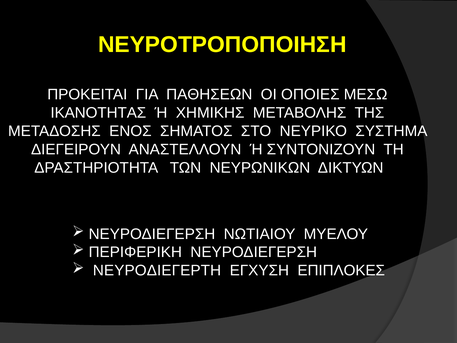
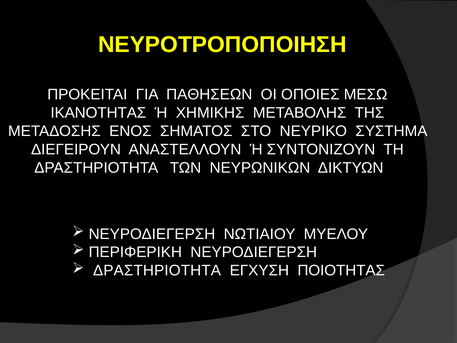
ΝΕΥΡΟΔΙΕΓΕΡΤΗ: ΝΕΥΡΟΔΙΕΓΕΡΤΗ -> ΔΡΑΣΤΗΡΙΟΤΗΤΑ (157, 270)
ΕΠΙΠΛΟΚΕΣ: ΕΠΙΠΛΟΚΕΣ -> ΠΟΙΟΤΗΤΑΣ (341, 270)
